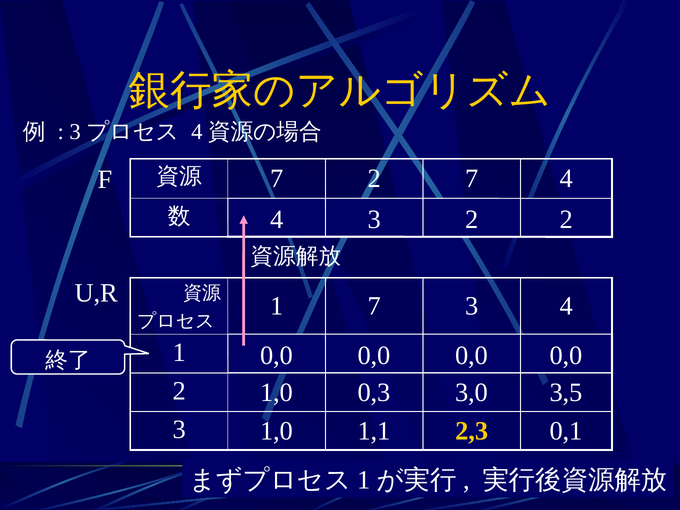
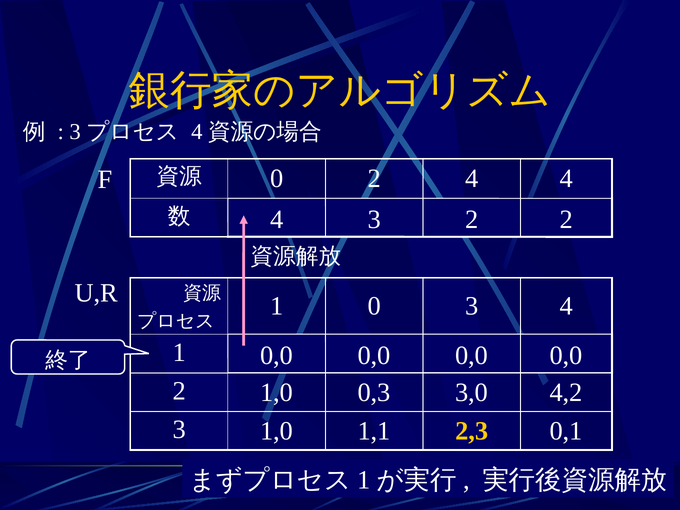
7: 7 -> 0 (277, 179)
2 7: 7 -> 4 (472, 179)
7: 7 -> 0 (374, 306)
3,5: 3,5 -> 4,2 (566, 392)
